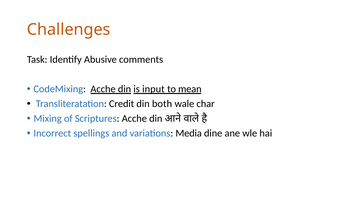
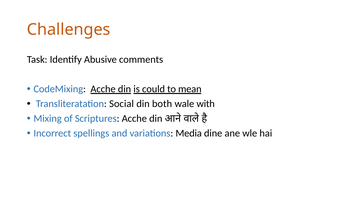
input: input -> could (154, 89)
Credit: Credit -> Social (122, 104)
char: char -> with (206, 104)
